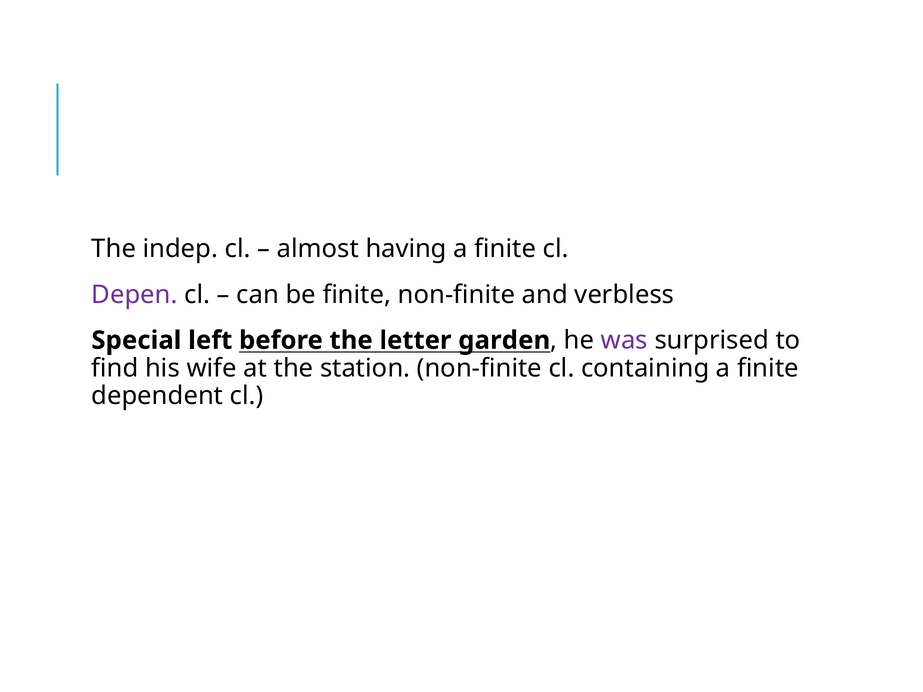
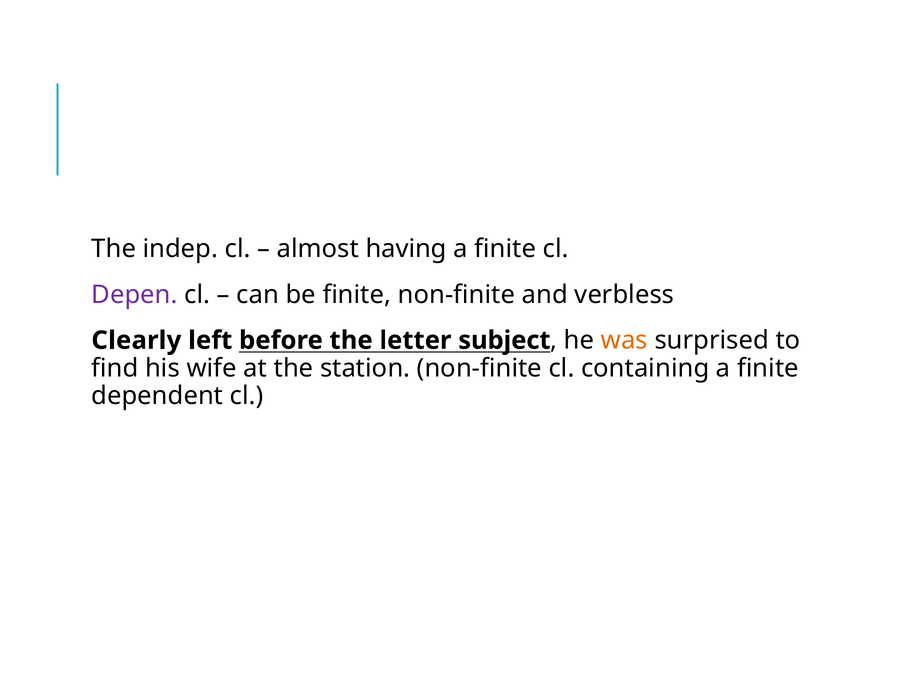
Special: Special -> Clearly (136, 340)
garden: garden -> subject (504, 340)
was colour: purple -> orange (624, 340)
